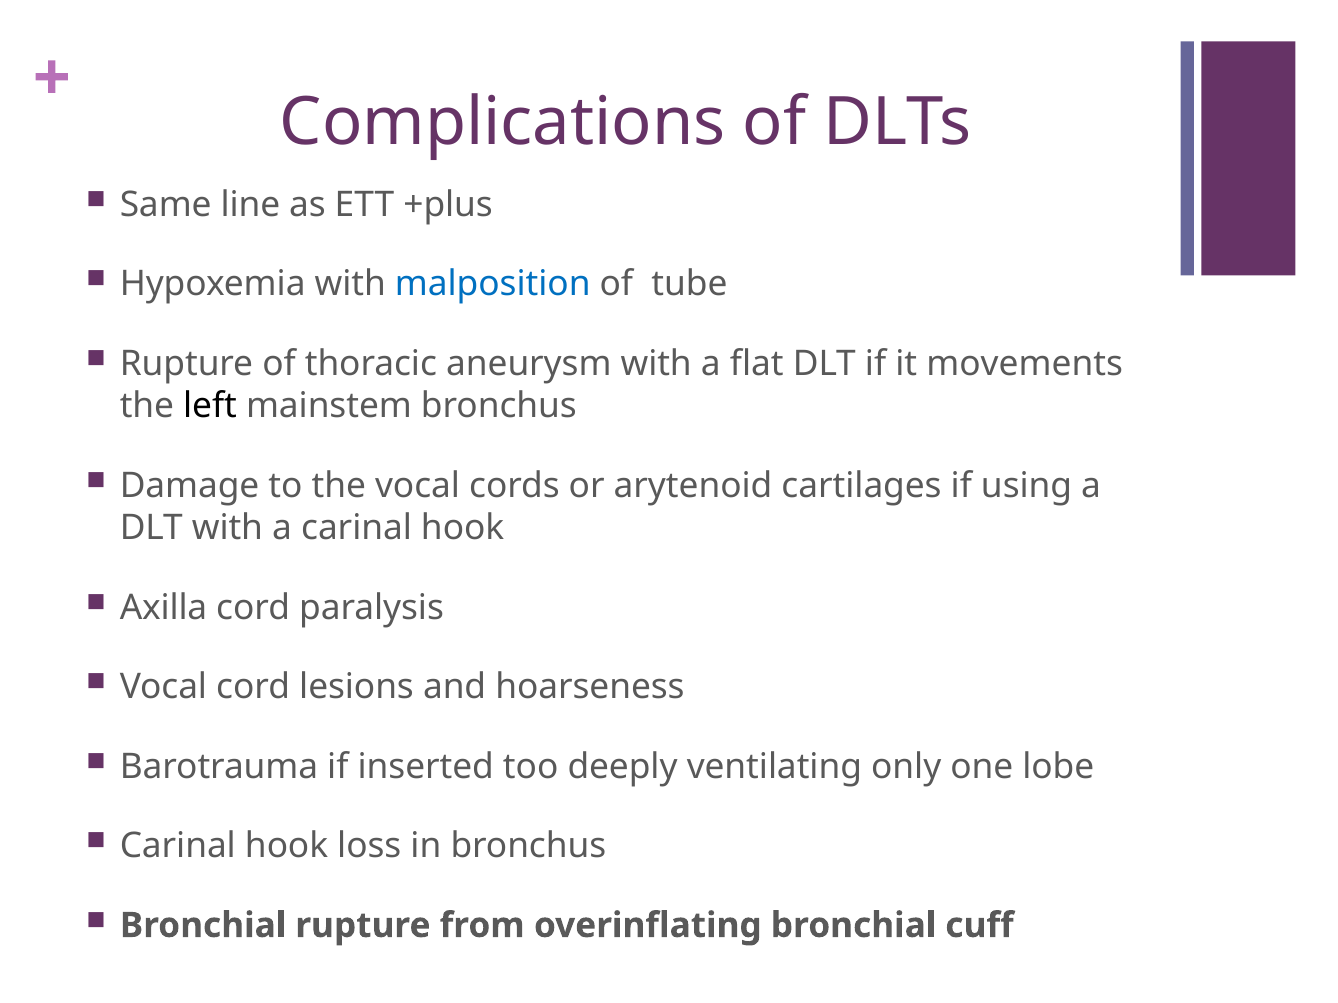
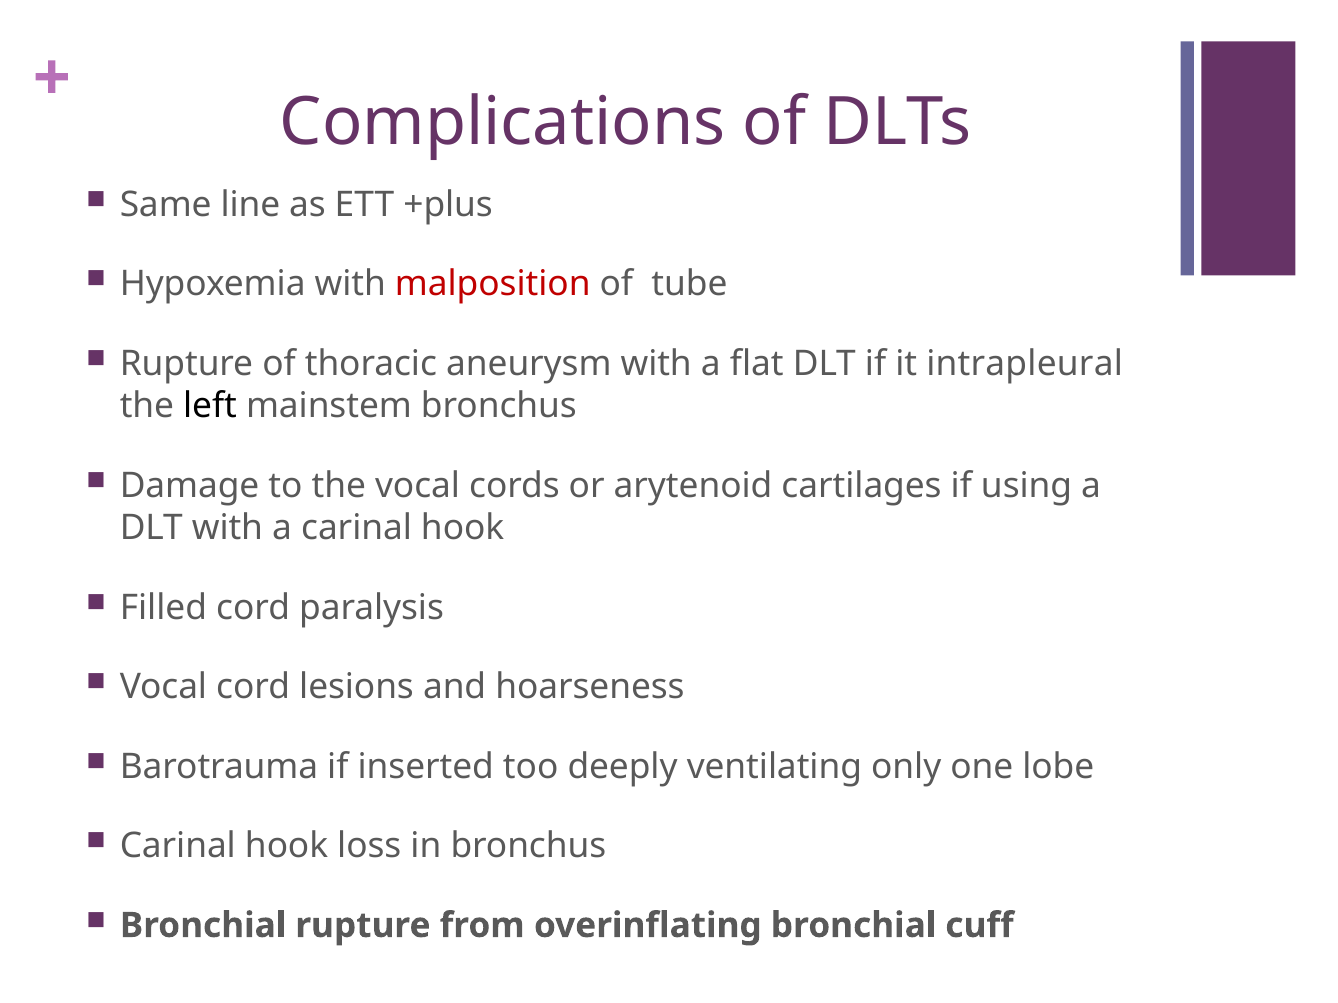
malposition colour: blue -> red (493, 284)
movements: movements -> intrapleural (1025, 364)
Axilla: Axilla -> Filled (163, 608)
